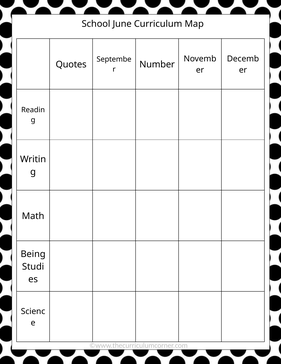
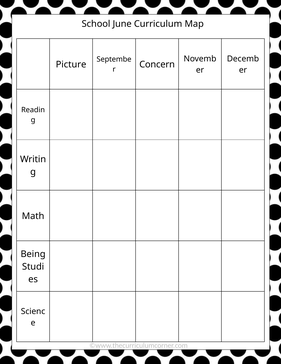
Quotes: Quotes -> Picture (71, 64)
Number: Number -> Concern (157, 64)
